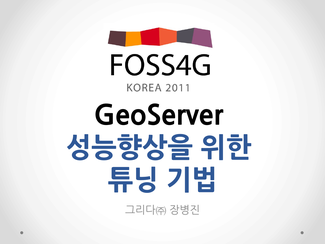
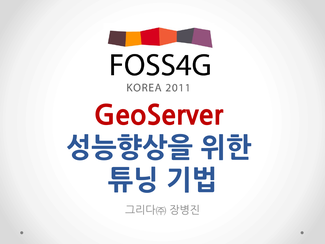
GeoServer colour: black -> red (159, 116)
